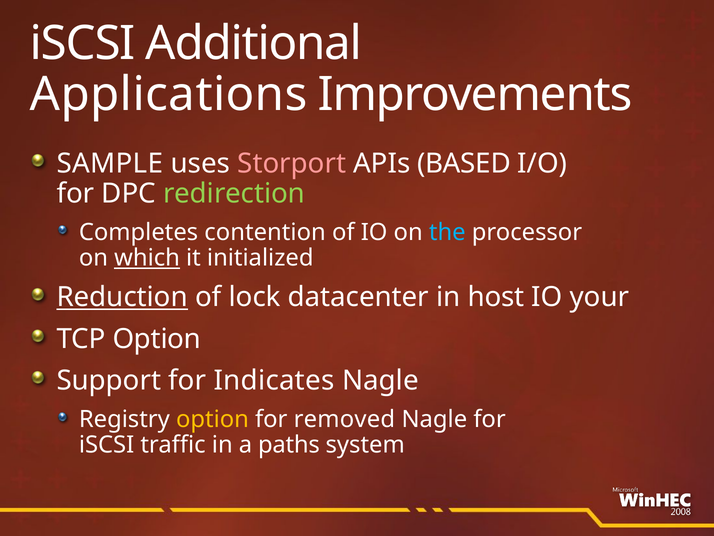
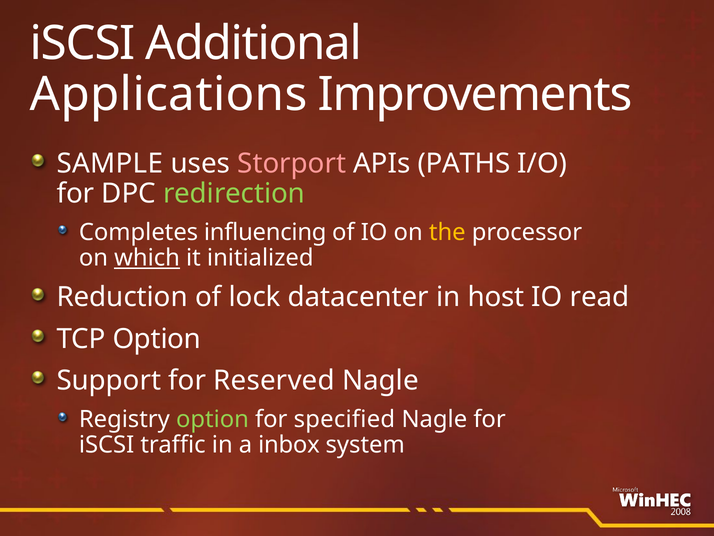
BASED: BASED -> PATHS (464, 163)
contention: contention -> influencing (265, 232)
the colour: light blue -> yellow (447, 232)
Reduction underline: present -> none (122, 297)
your: your -> read (599, 297)
Indicates: Indicates -> Reserved (274, 380)
option colour: yellow -> light green (212, 419)
removed: removed -> specified (344, 419)
paths: paths -> inbox (289, 444)
